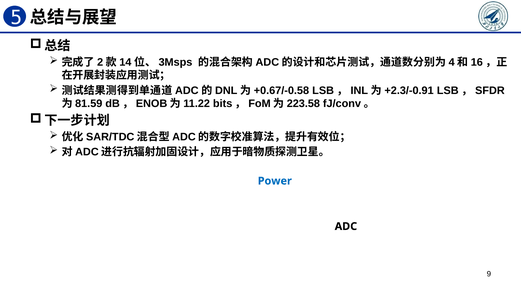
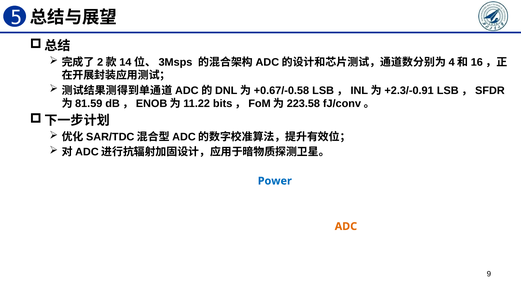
ADC colour: black -> orange (346, 226)
